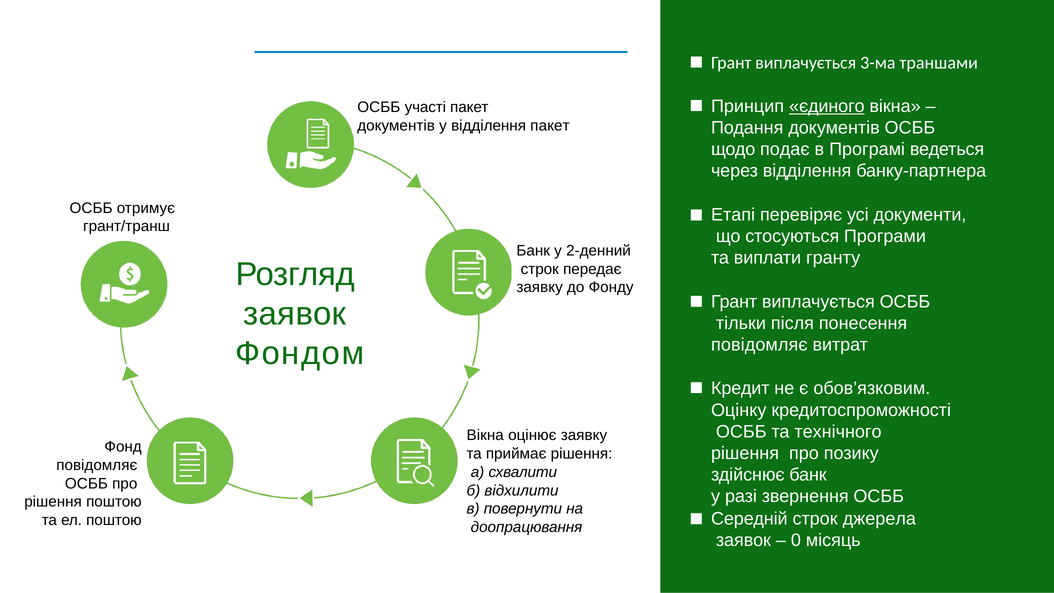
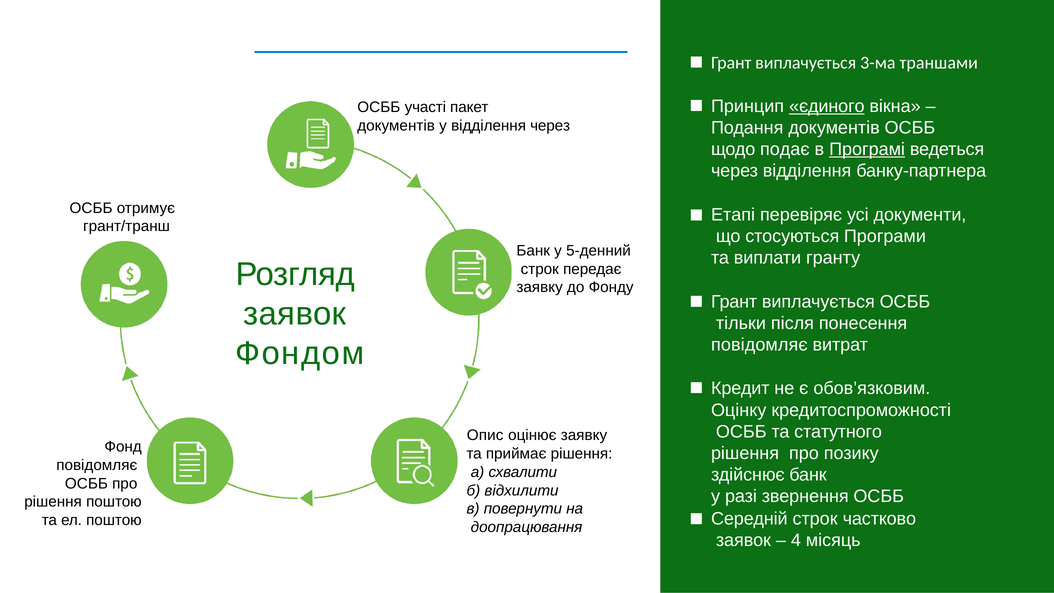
відділення пакет: пакет -> через (550, 126)
Програмі underline: none -> present (867, 149)
2-денний: 2-денний -> 5-денний (598, 251)
технічного: технічного -> статутного (838, 432)
Вікна: Вікна -> Опис (485, 435)
джерела: джерела -> частково (879, 519)
0: 0 -> 4 (796, 540)
